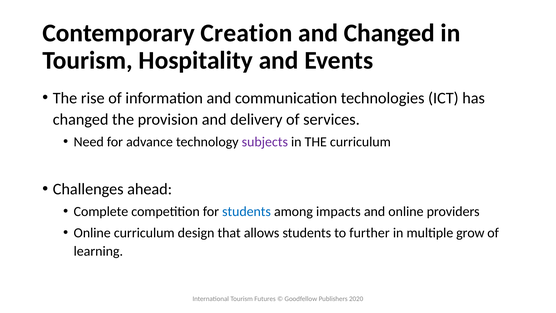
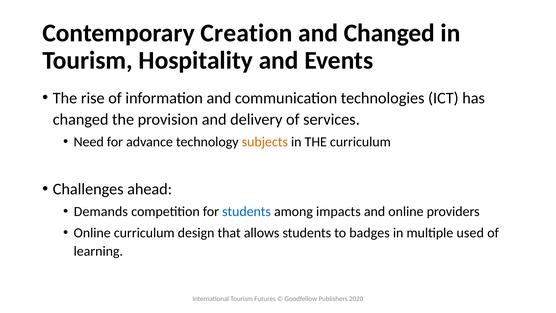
subjects colour: purple -> orange (265, 142)
Complete: Complete -> Demands (101, 212)
further: further -> badges (370, 233)
grow: grow -> used (470, 233)
